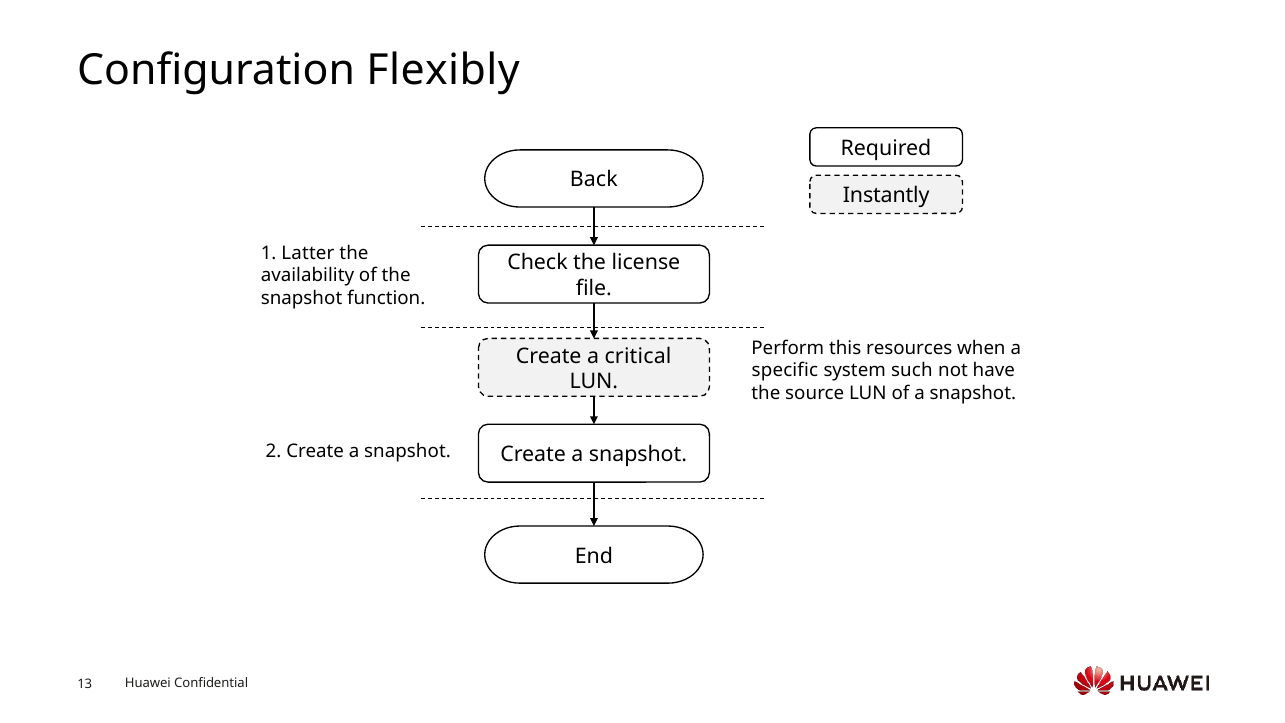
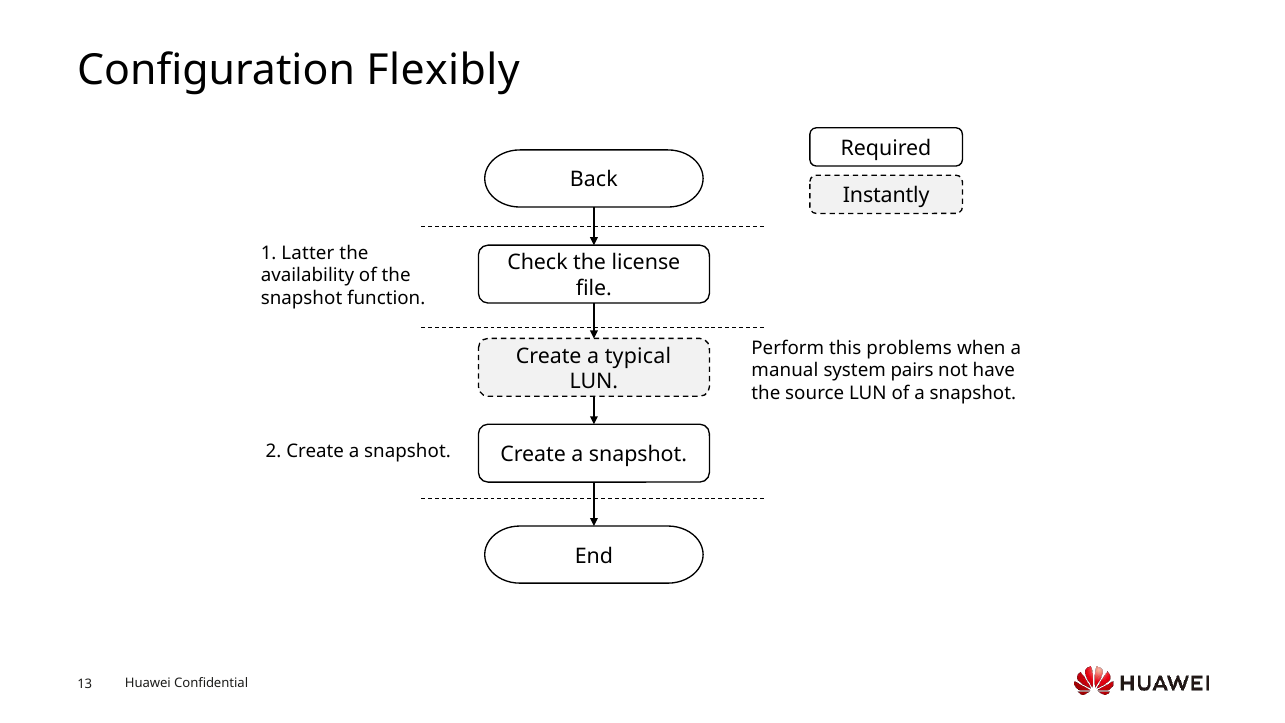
resources: resources -> problems (909, 348)
critical: critical -> typical (638, 356)
specific: specific -> manual (785, 370)
such: such -> pairs (912, 370)
